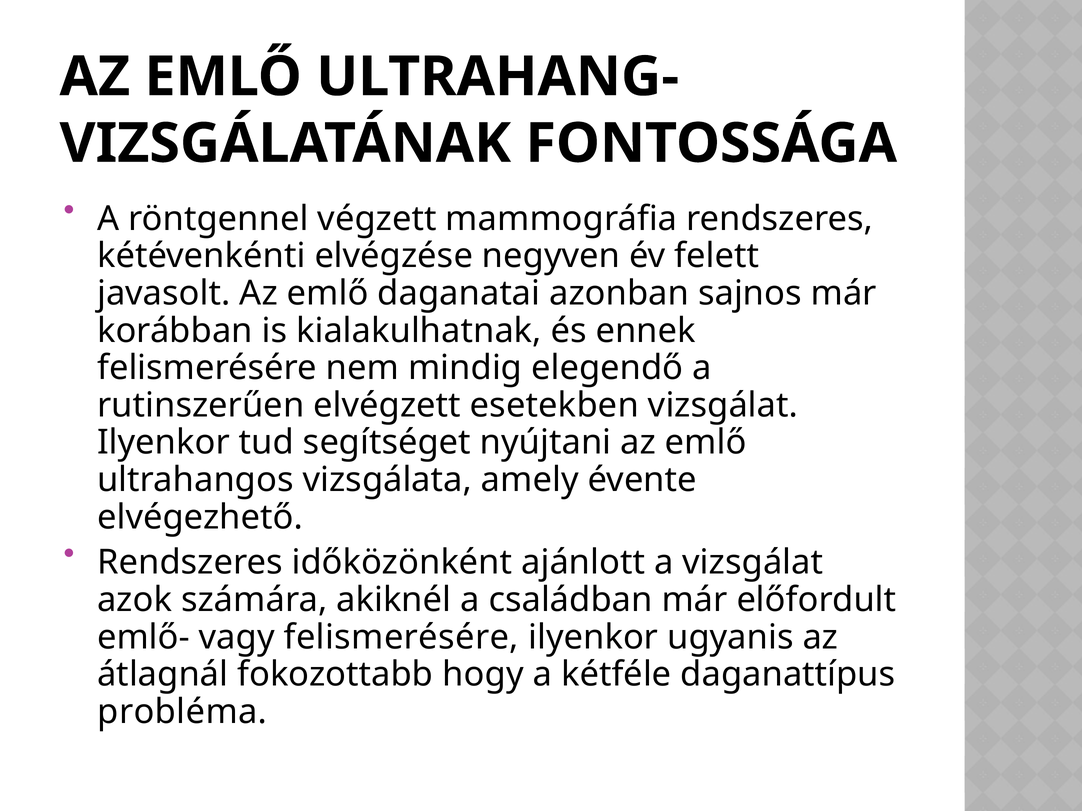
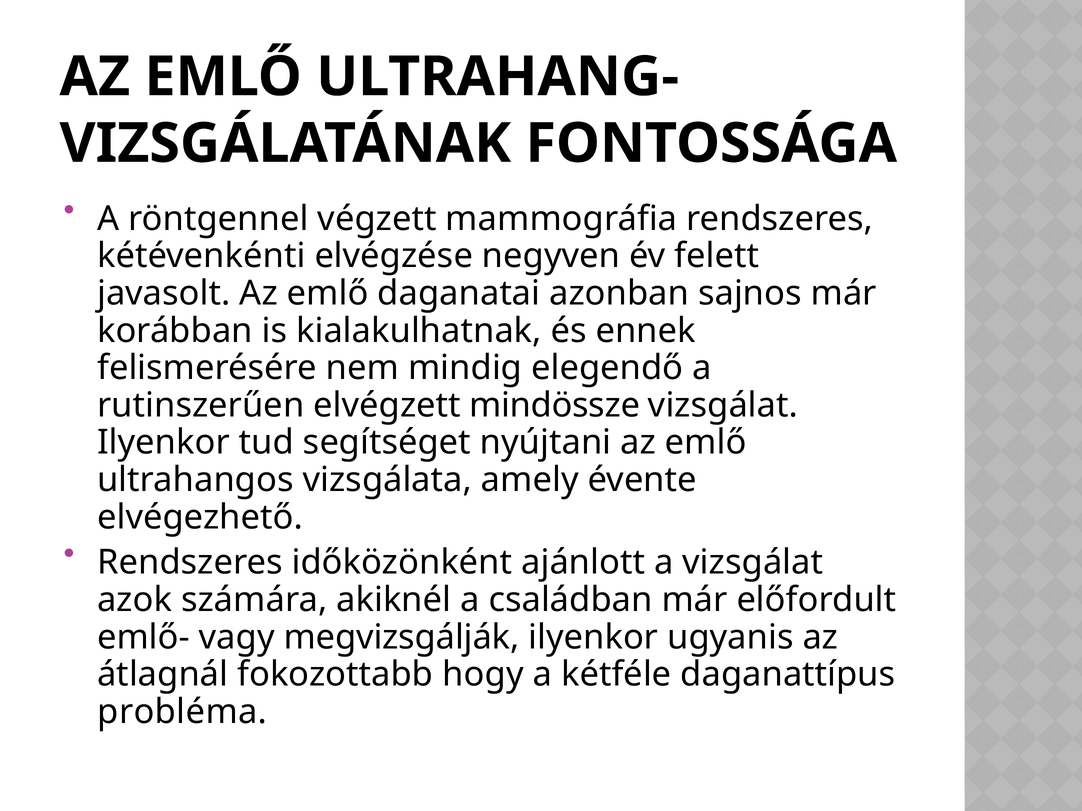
esetekben: esetekben -> mindössze (555, 406)
vagy felismerésére: felismerésére -> megvizsgálják (402, 638)
